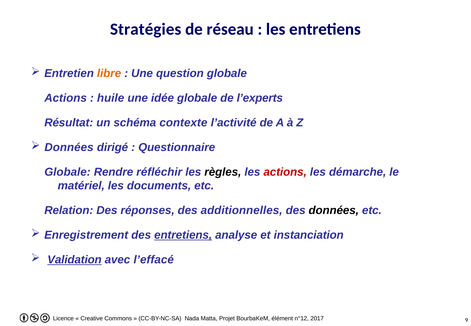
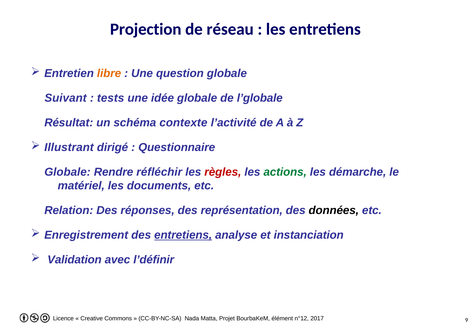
Stratégies: Stratégies -> Projection (146, 29)
Actions: Actions -> Suivant (66, 98)
huile: huile -> tests (111, 98)
l’experts: l’experts -> l’globale (260, 98)
Données: Données -> Illustrant (69, 147)
règles colour: black -> red (223, 172)
actions colour: red -> green (285, 172)
additionnelles: additionnelles -> représentation (242, 210)
Validation underline: present -> none (75, 260)
l’effacé: l’effacé -> l’définir (154, 260)
